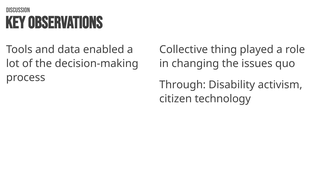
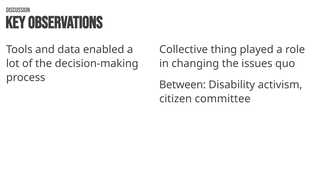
Through: Through -> Between (183, 85)
technology: technology -> committee (223, 99)
